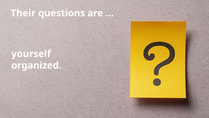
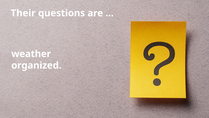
yourself: yourself -> weather (31, 54)
